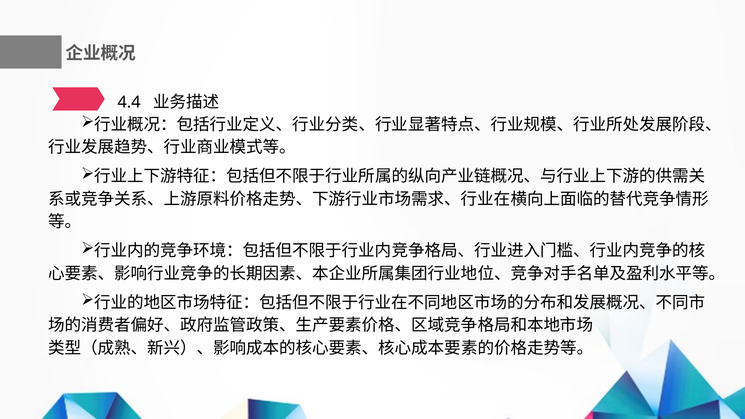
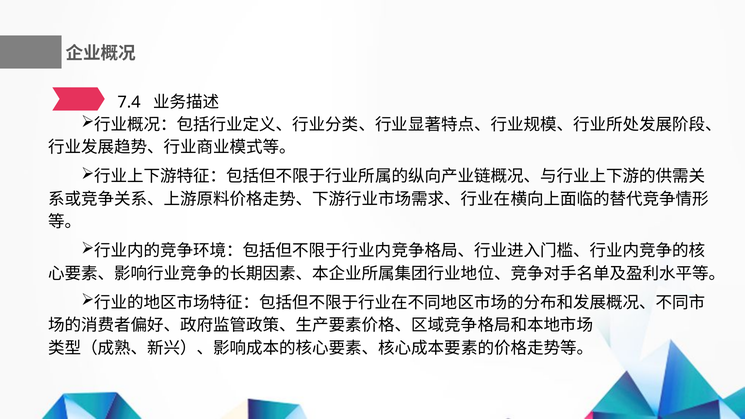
4.4: 4.4 -> 7.4 (129, 102)
